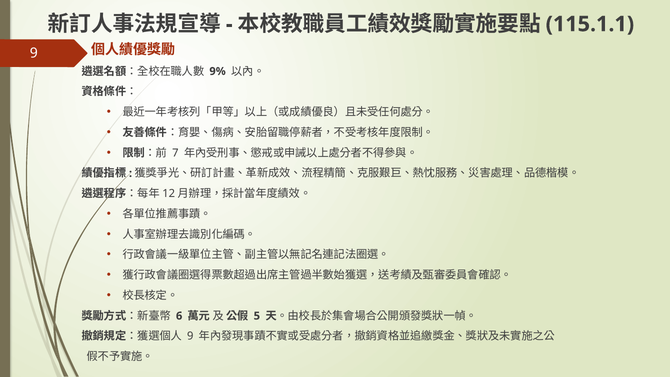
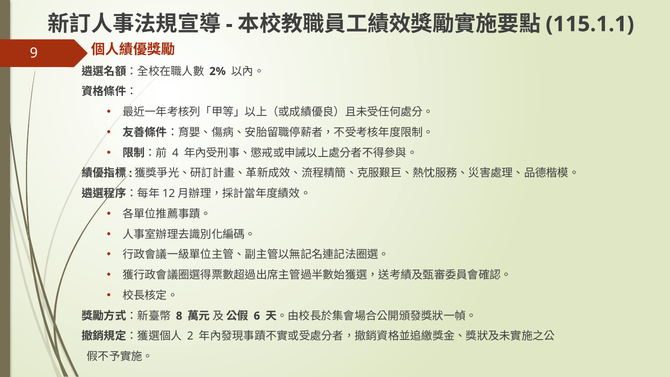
9%: 9% -> 2% (218, 71)
7: 7 -> 4 (175, 153)
6: 6 -> 8 (179, 316)
5: 5 -> 6 (257, 316)
9: 9 -> 2 (190, 336)
